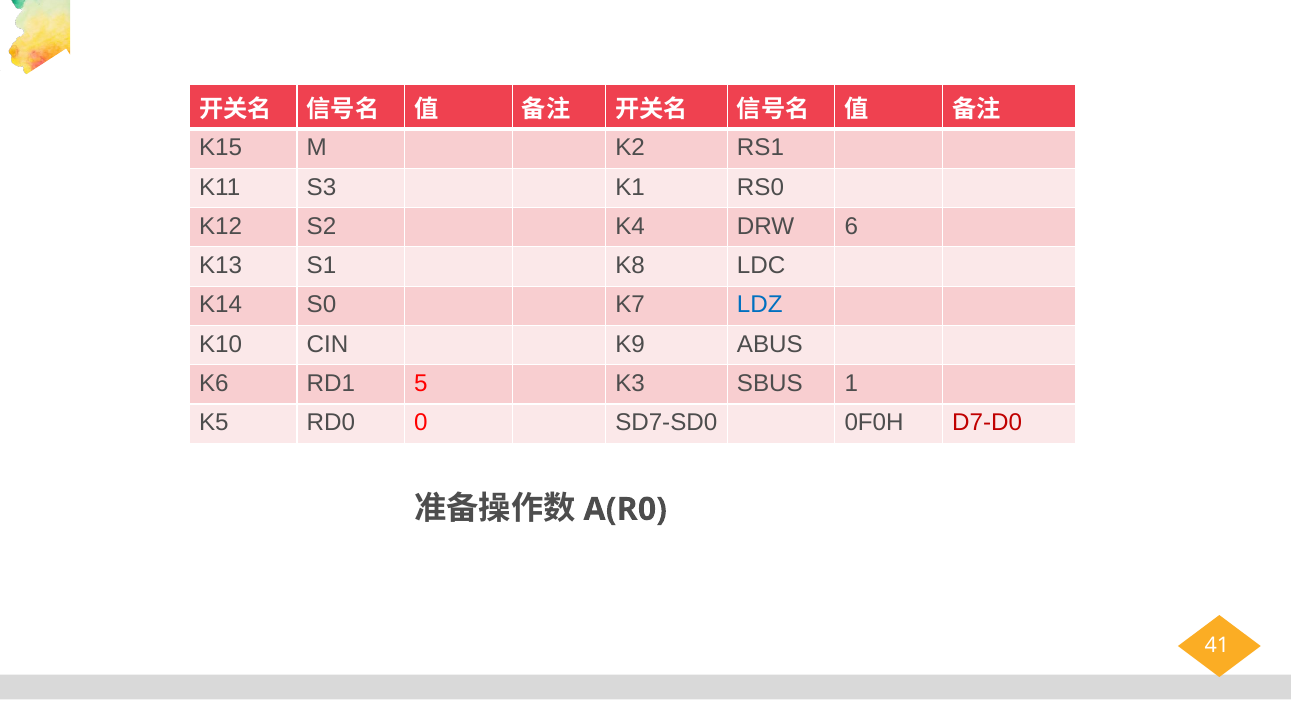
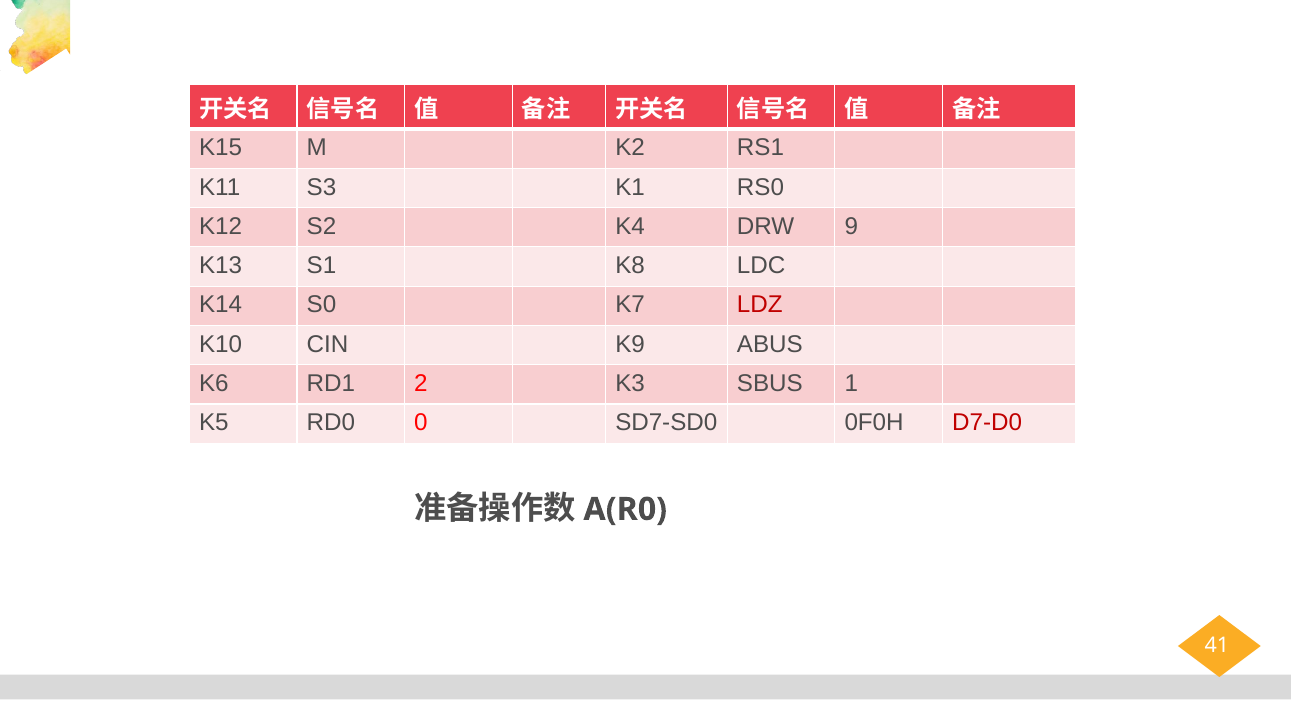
6: 6 -> 9 (851, 227)
LDZ colour: blue -> red (760, 305)
5: 5 -> 2 (421, 384)
